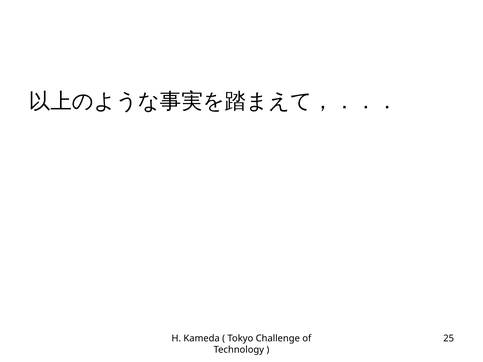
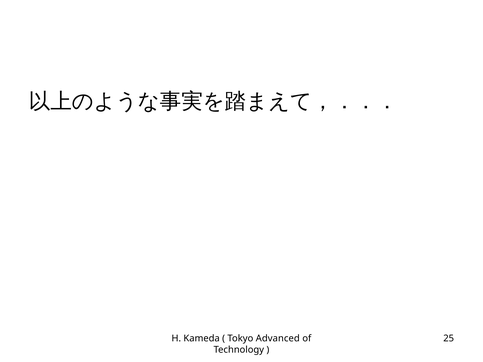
Challenge: Challenge -> Advanced (278, 339)
